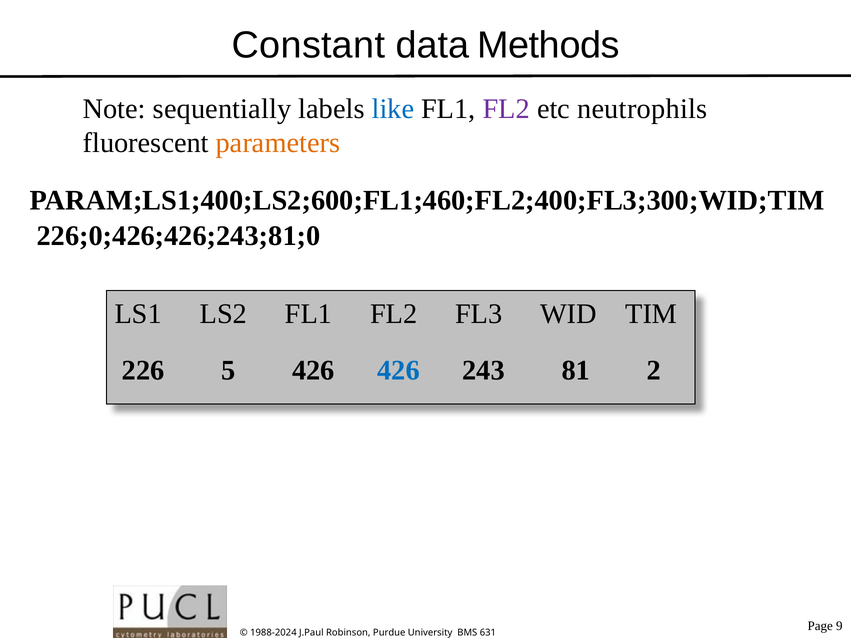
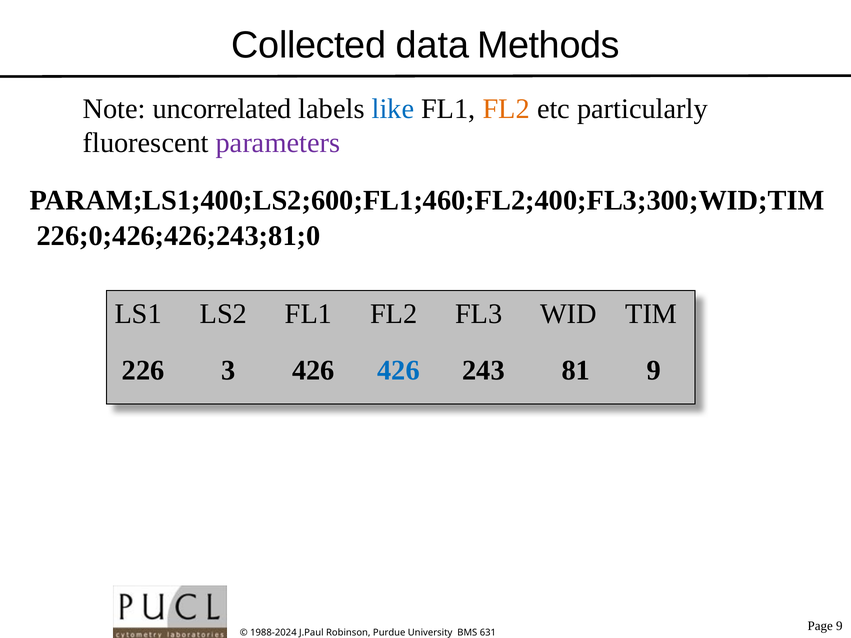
Constant: Constant -> Collected (309, 45)
sequentially: sequentially -> uncorrelated (222, 109)
FL2 colour: purple -> orange (506, 109)
neutrophils: neutrophils -> particularly (642, 109)
parameters colour: orange -> purple (278, 143)
5: 5 -> 3 (228, 371)
81 2: 2 -> 9 (654, 371)
